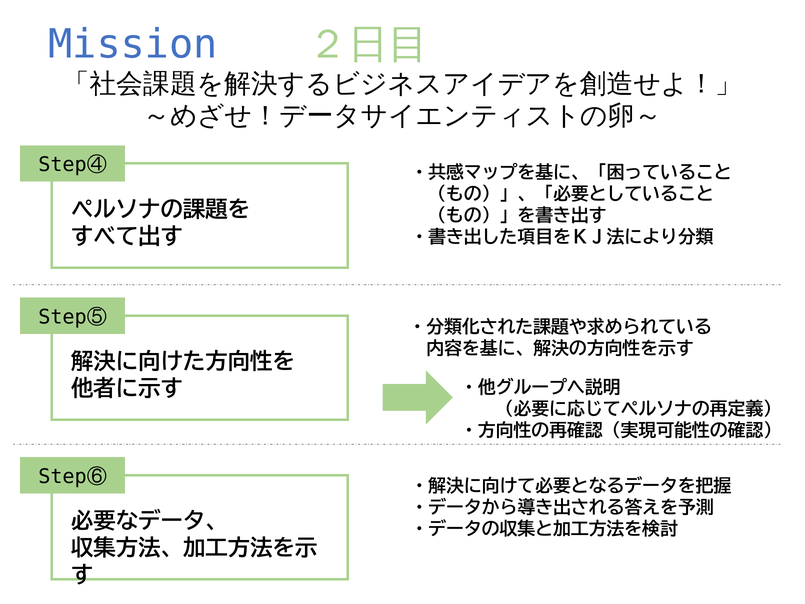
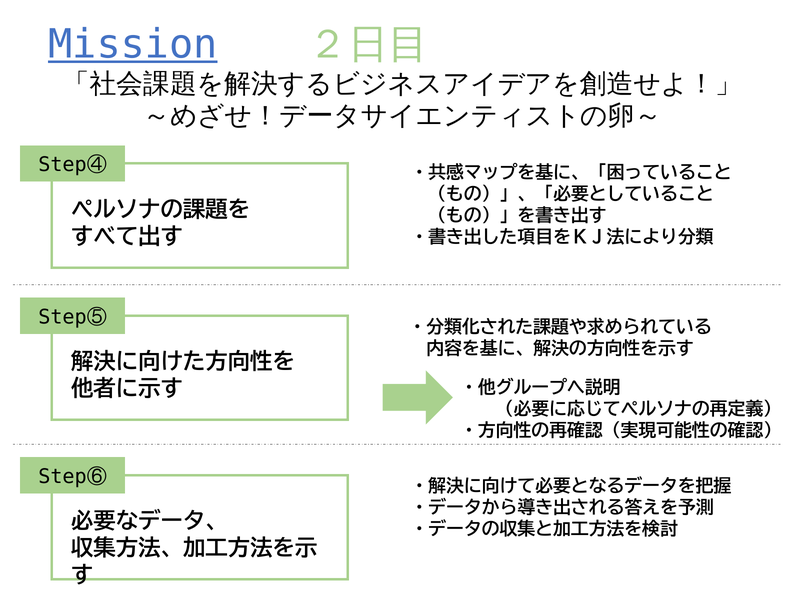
Mission underline: none -> present (133, 44)
